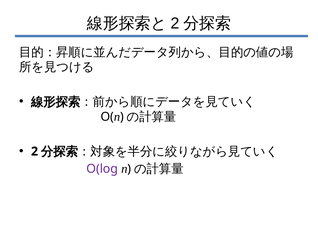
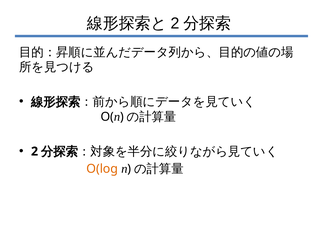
O(log colour: purple -> orange (102, 168)
